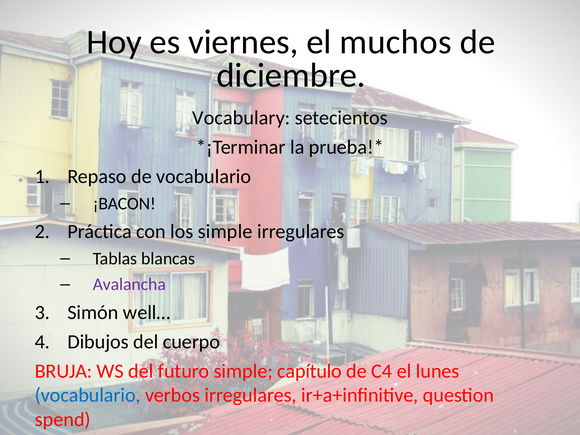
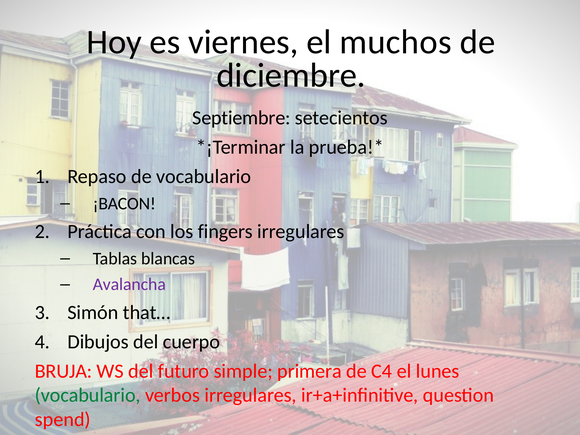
Vocabulary: Vocabulary -> Septiembre (241, 118)
los simple: simple -> fingers (225, 232)
well…: well… -> that… (147, 313)
capítulo: capítulo -> primera (310, 371)
vocabulario colour: blue -> green (88, 395)
